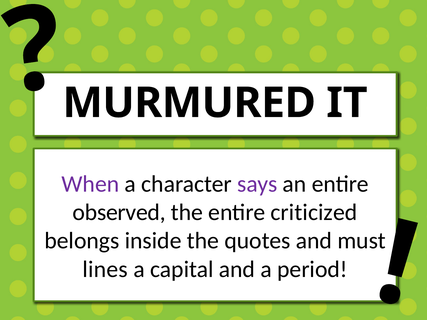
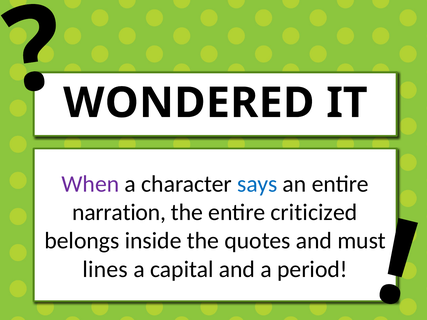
MURMURED: MURMURED -> WONDERED (189, 103)
says colour: purple -> blue (257, 184)
observed: observed -> narration (119, 212)
